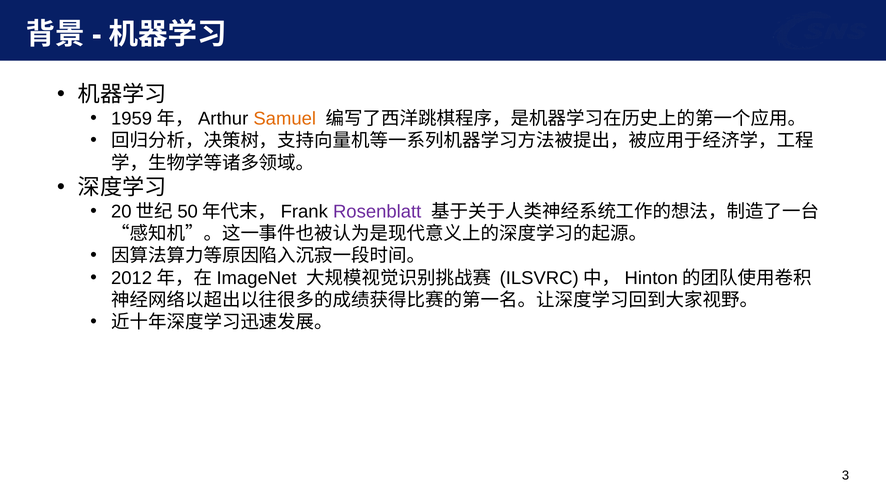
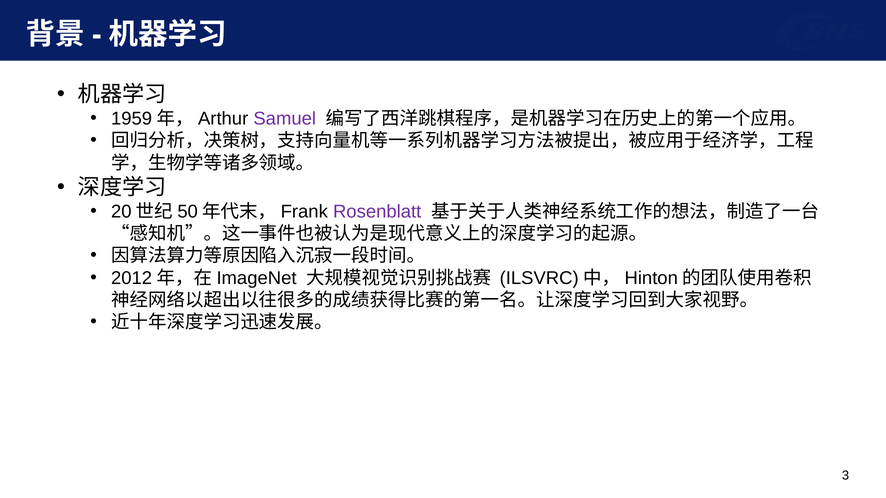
Samuel colour: orange -> purple (285, 119)
